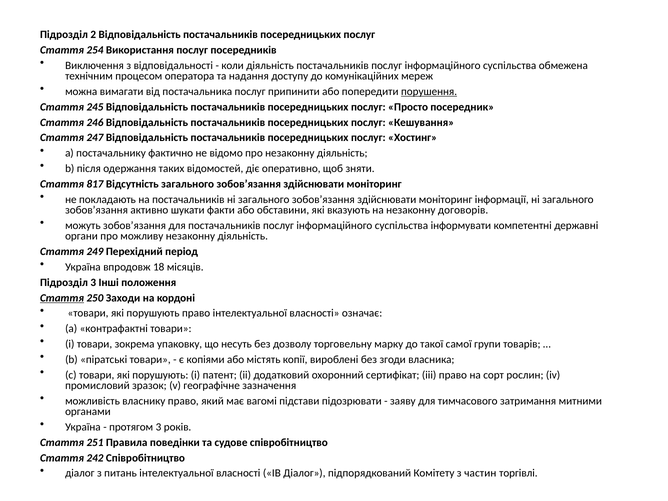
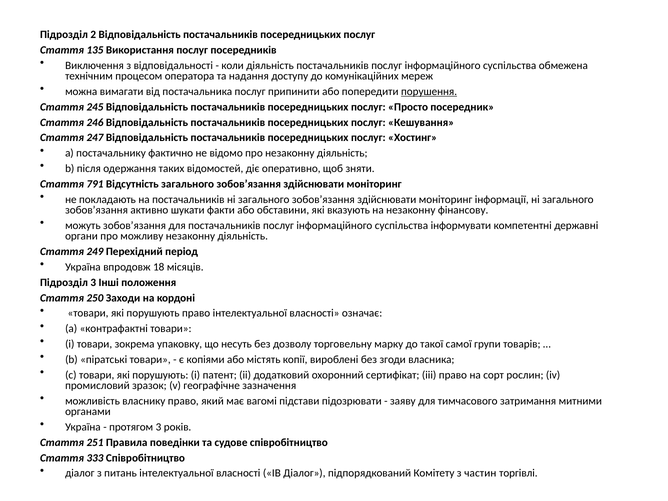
254: 254 -> 135 (95, 50)
817: 817 -> 791 (95, 184)
договорів: договорів -> фінансову (463, 210)
Стаття underline: present -> none (62, 298)
242: 242 -> 333 (95, 458)
